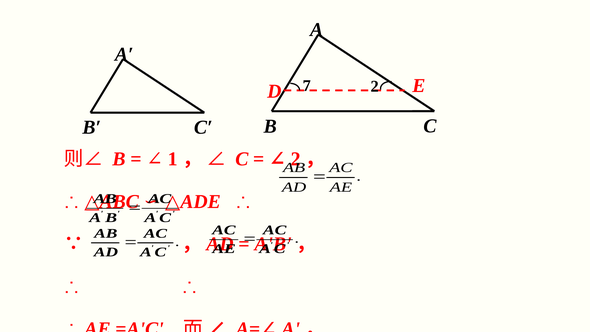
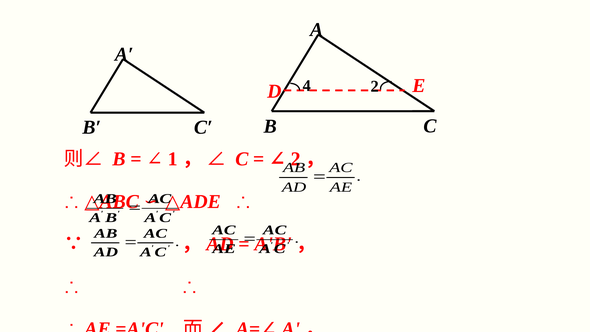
7: 7 -> 4 (307, 86)
